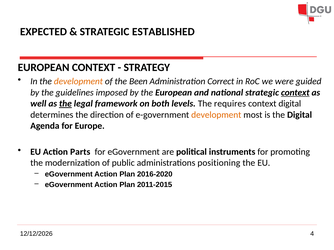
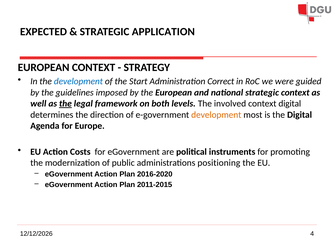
ESTABLISHED: ESTABLISHED -> APPLICATION (163, 32)
development colour: orange -> blue (78, 82)
Been: Been -> Start (138, 82)
context underline: present -> none (295, 93)
requires: requires -> involved (230, 104)
Parts: Parts -> Costs (80, 152)
